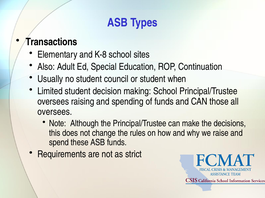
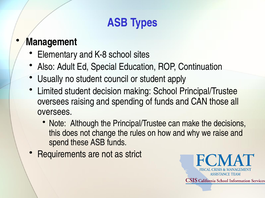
Transactions: Transactions -> Management (51, 42)
when: when -> apply (177, 79)
